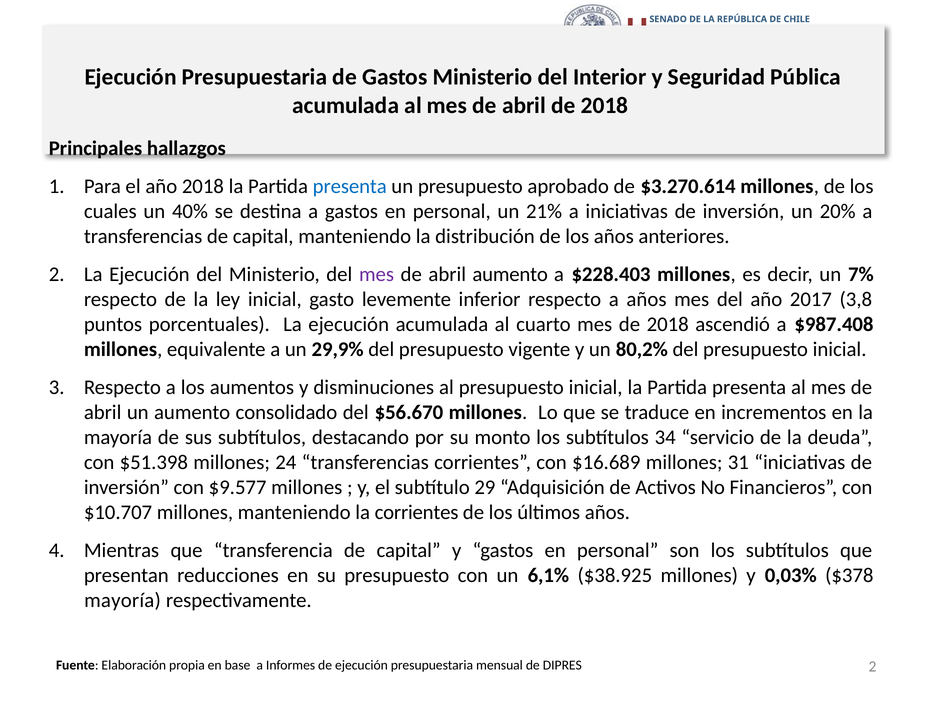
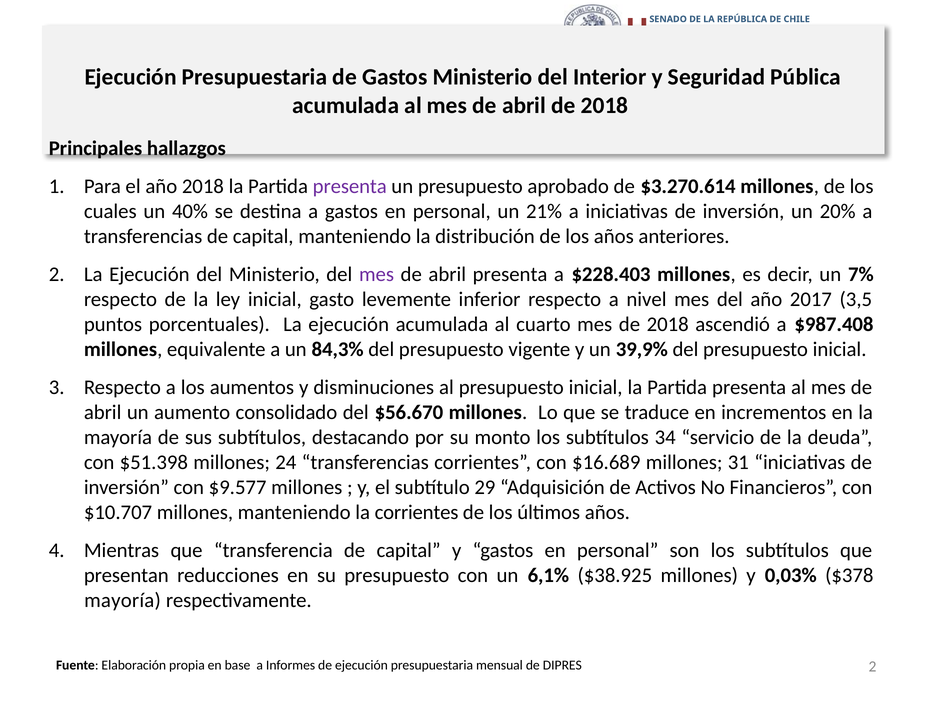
presenta colour: blue -> purple (350, 186)
abril aumento: aumento -> presenta (510, 274)
a años: años -> nivel (646, 299)
3,8: 3,8 -> 3,5 (856, 299)
29,9%: 29,9% -> 84,3% (338, 349)
80,2%: 80,2% -> 39,9% (642, 349)
